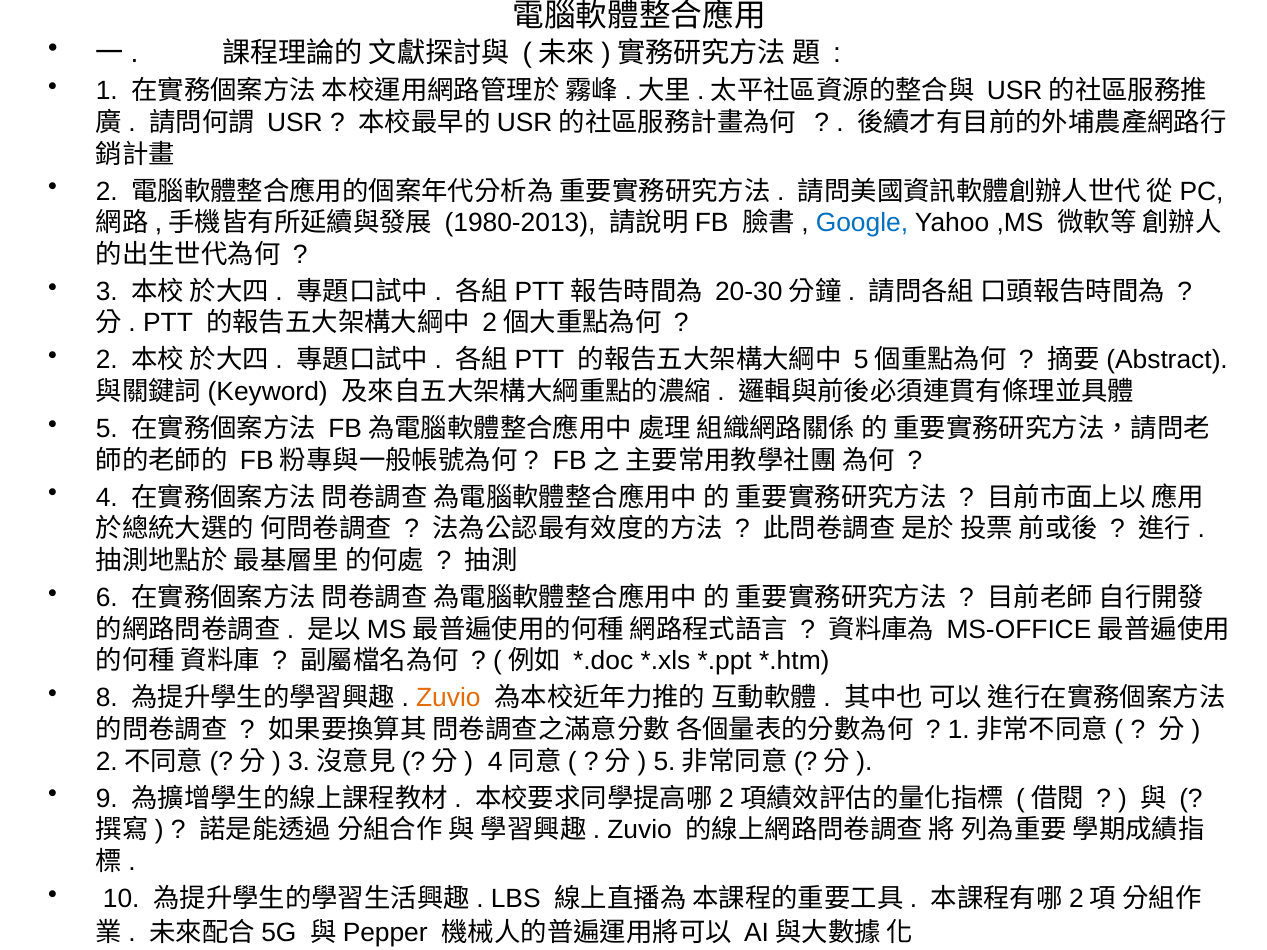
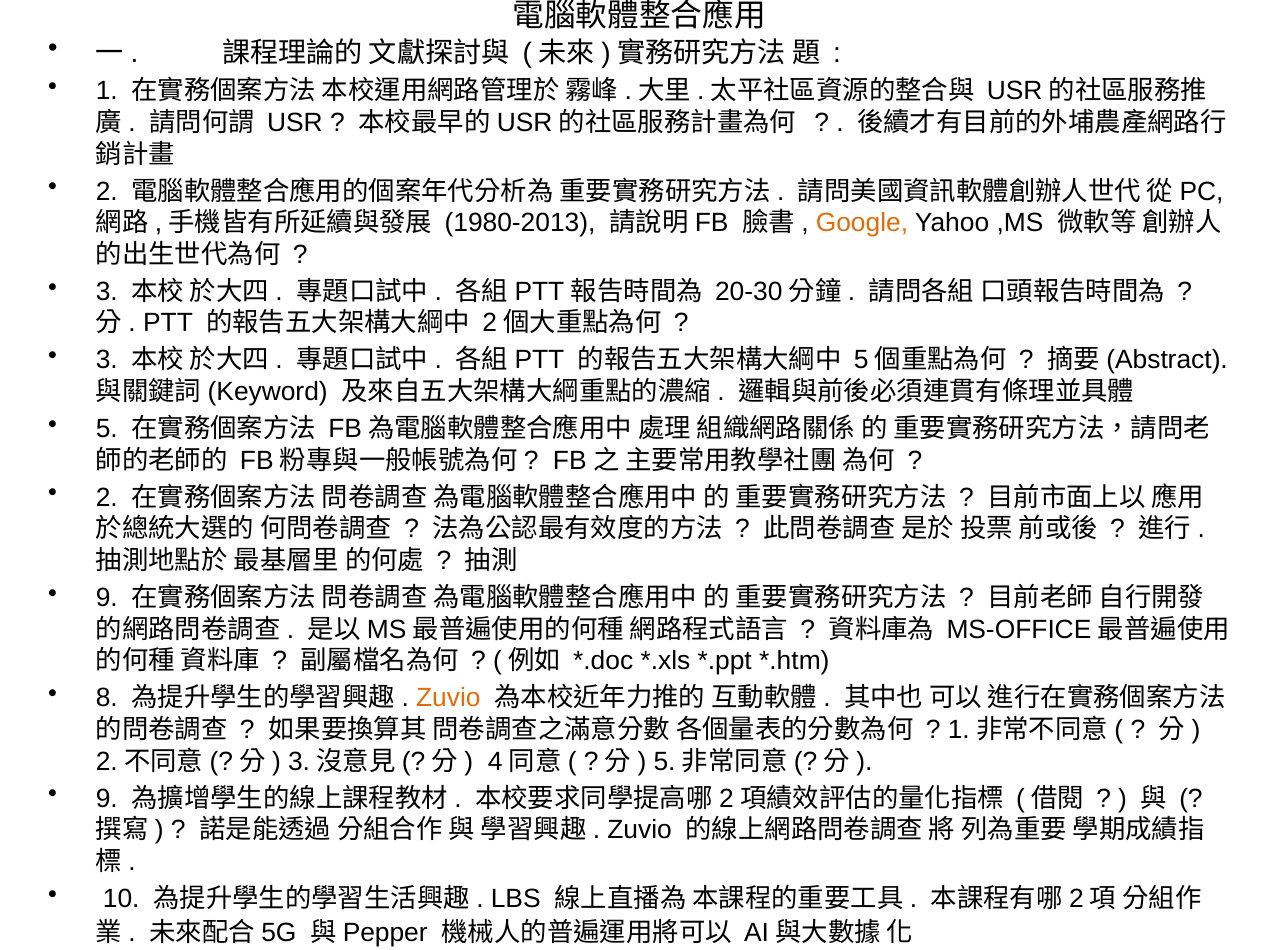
Google colour: blue -> orange (862, 223)
2: 2 -> 3 (107, 360)
4: 4 -> 2 (107, 498)
6: 6 -> 9 (107, 598)
